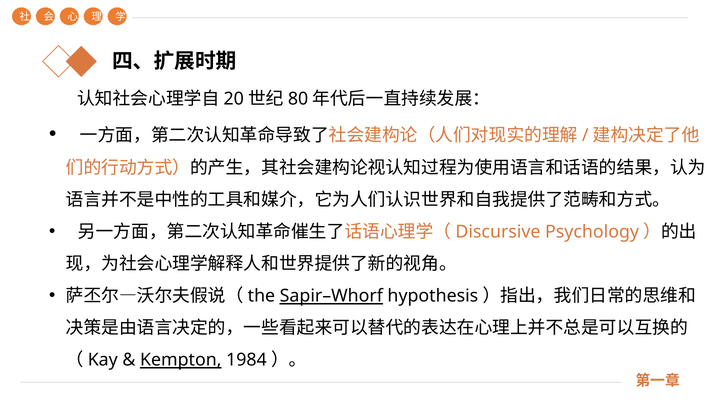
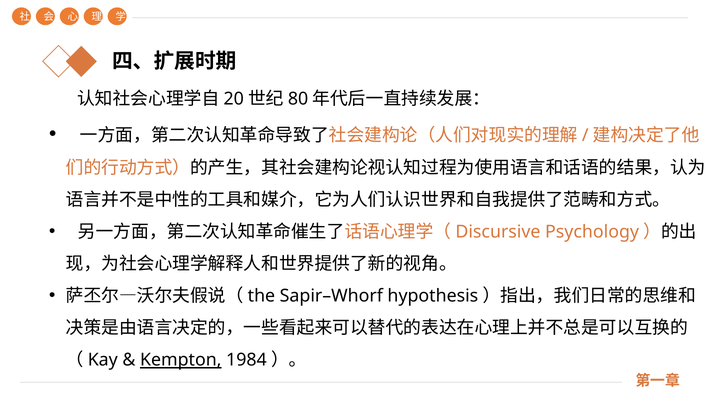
Sapir–Whorf underline: present -> none (331, 296)
